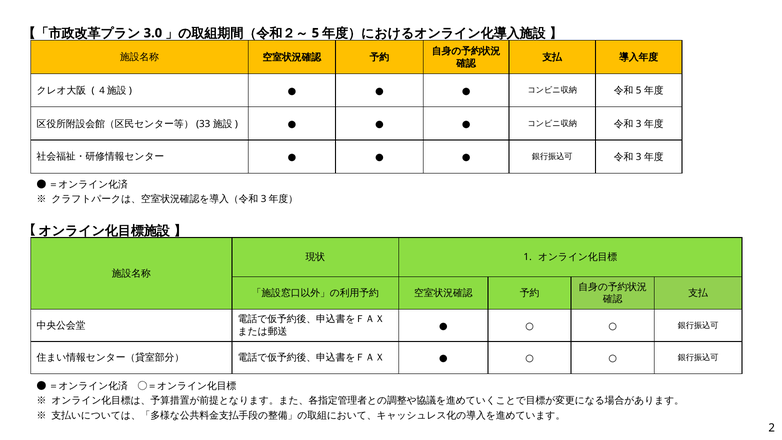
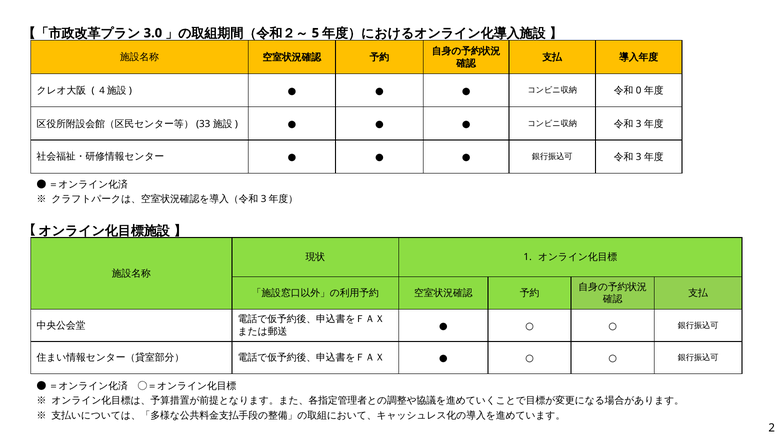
5: 5 -> 0 (639, 91)
